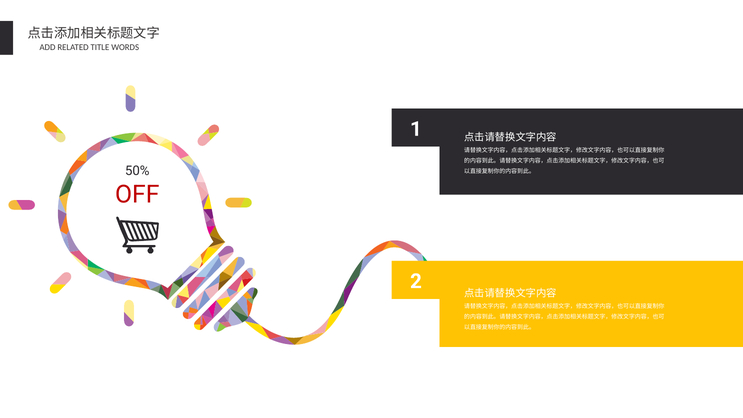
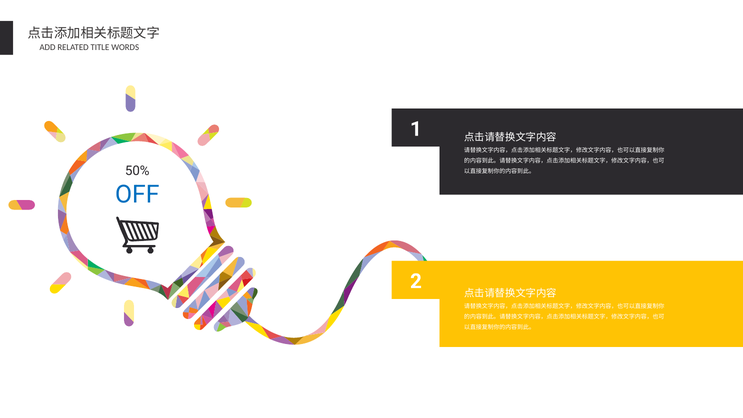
OFF colour: red -> blue (137, 194)
